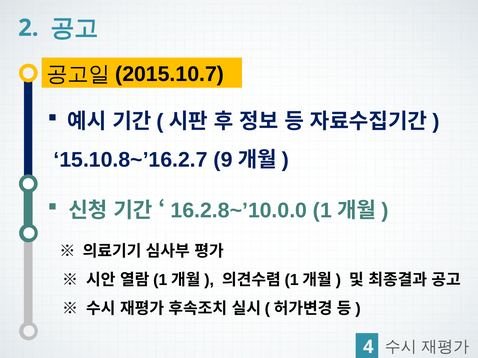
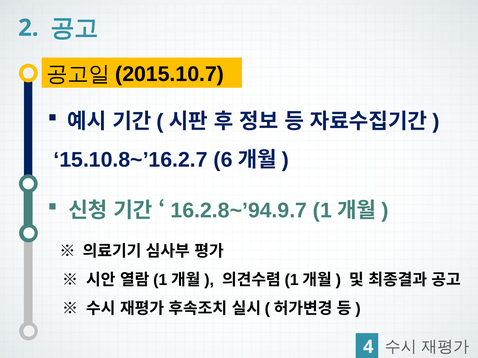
9: 9 -> 6 (223, 160)
16.2.8~’10.0.0: 16.2.8~’10.0.0 -> 16.2.8~’94.9.7 (239, 211)
